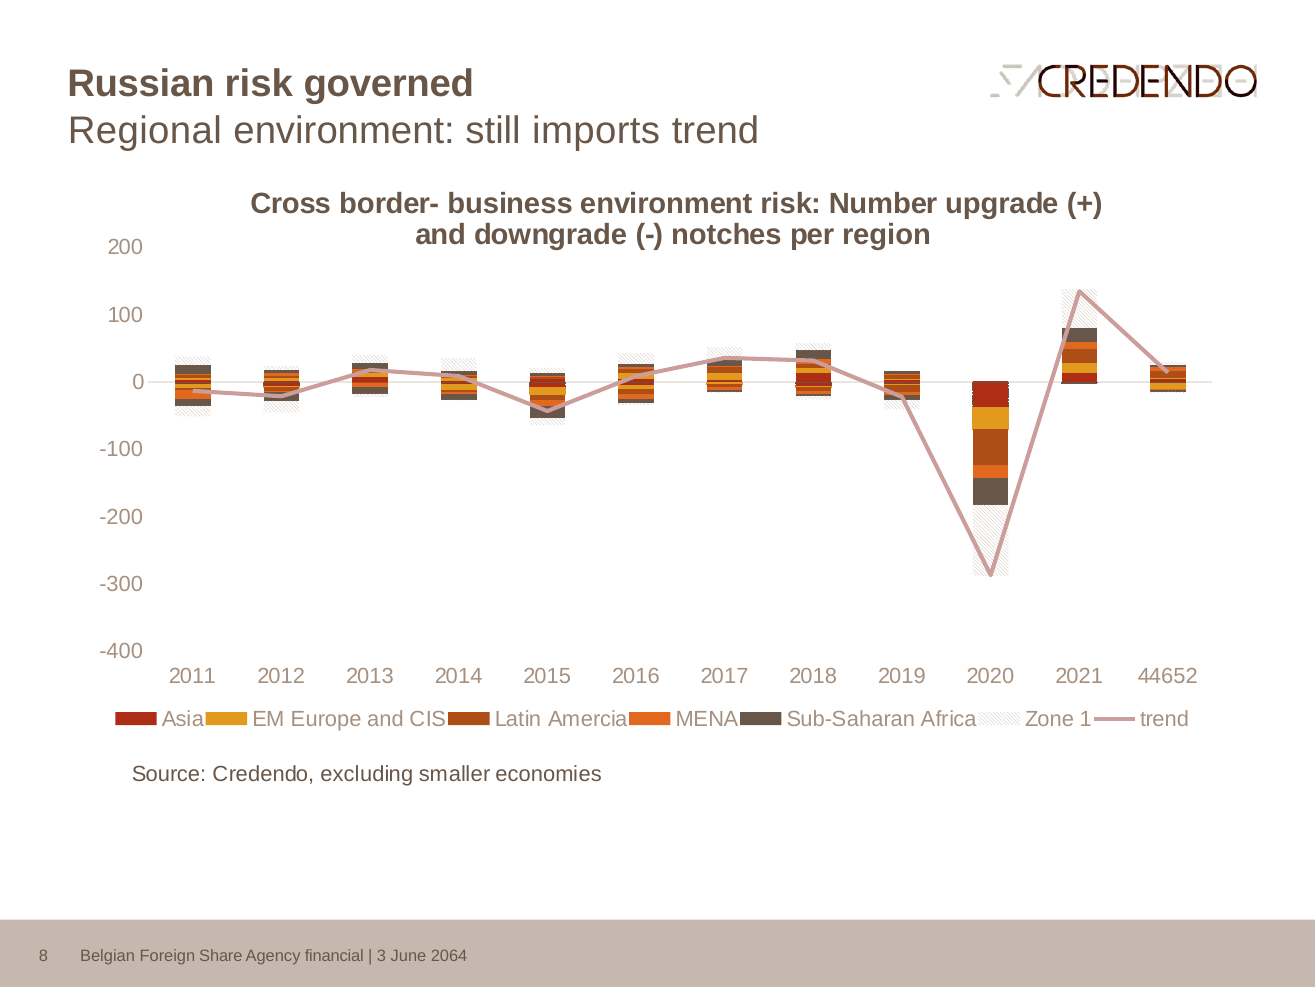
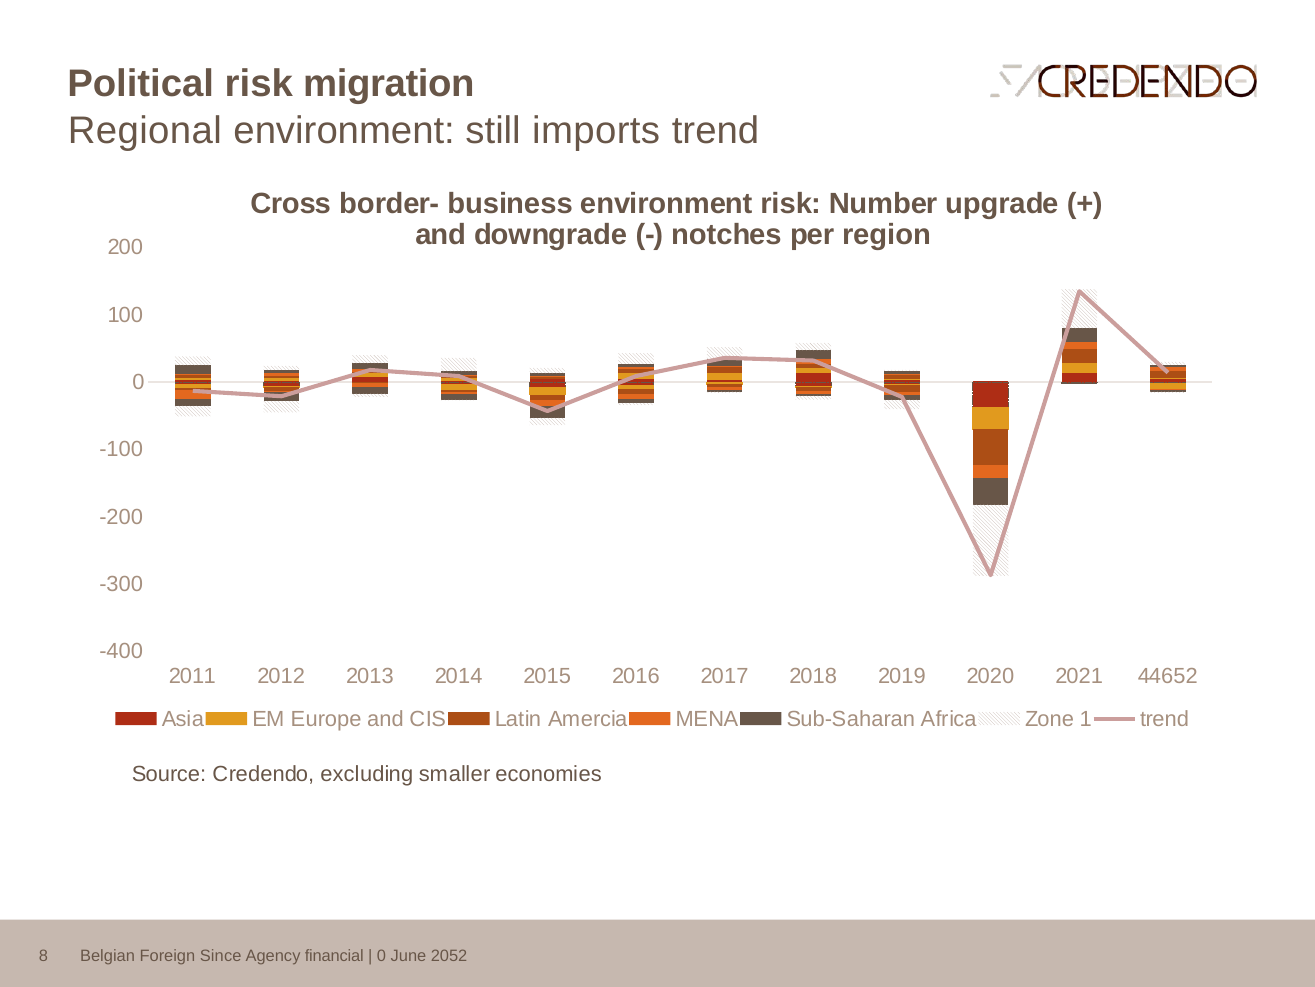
Russian: Russian -> Political (141, 83)
governed: governed -> migration (389, 83)
Share: Share -> Since (221, 956)
3: 3 -> 0 (381, 956)
2064: 2064 -> 2052 (449, 956)
